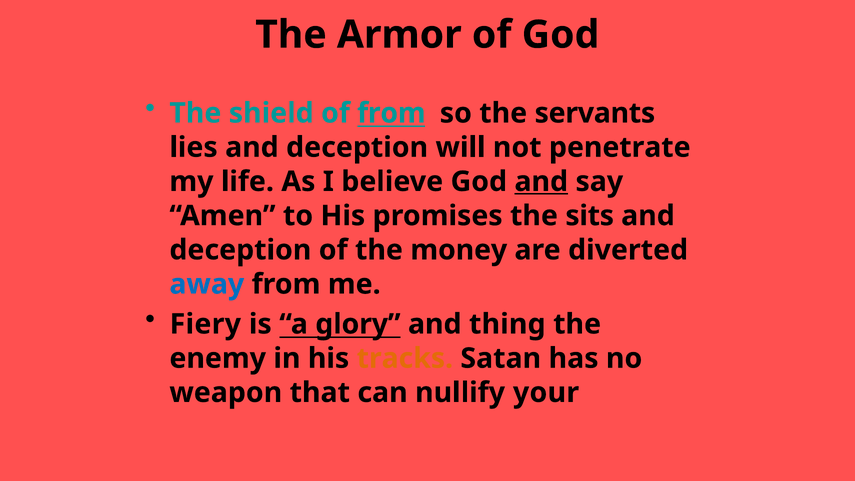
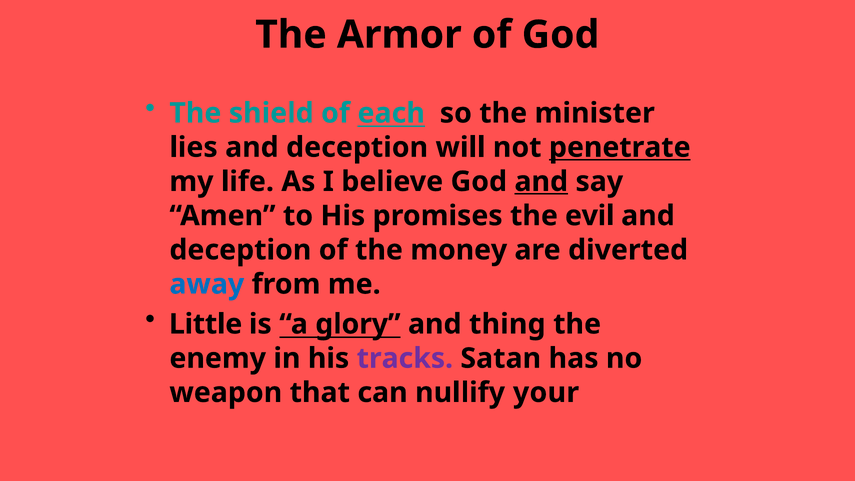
of from: from -> each (391, 113)
servants: servants -> minister (595, 113)
penetrate underline: none -> present (620, 147)
sits: sits -> evil (590, 216)
Fiery: Fiery -> Little (206, 324)
tracks colour: orange -> purple (405, 358)
